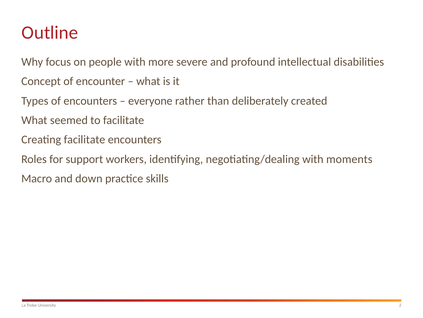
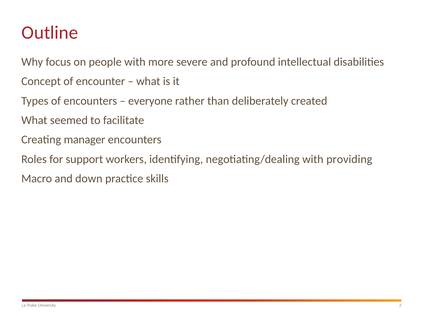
Creating facilitate: facilitate -> manager (85, 139)
moments: moments -> providing (349, 159)
